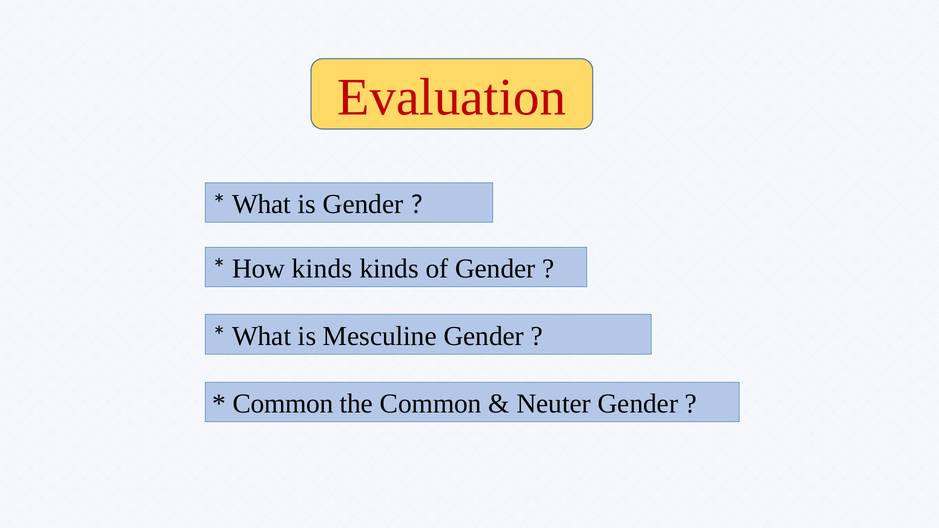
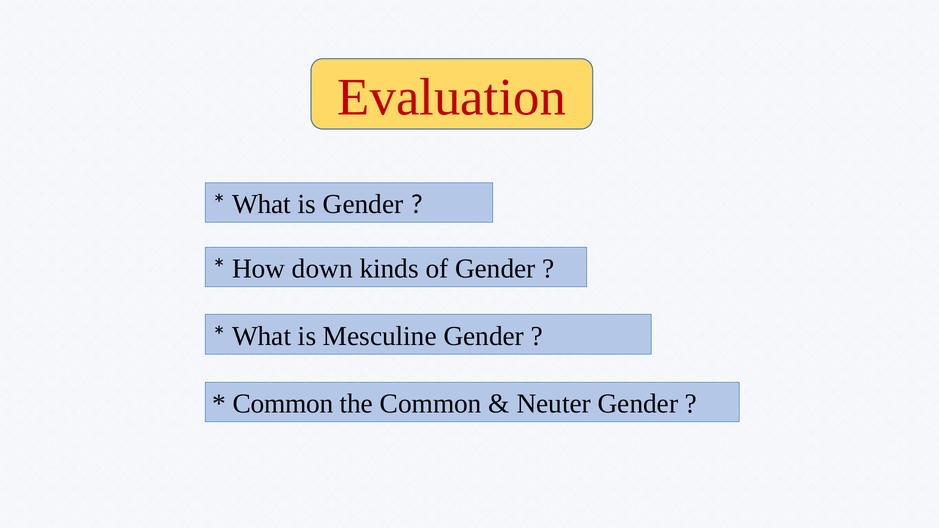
How kinds: kinds -> down (322, 269)
